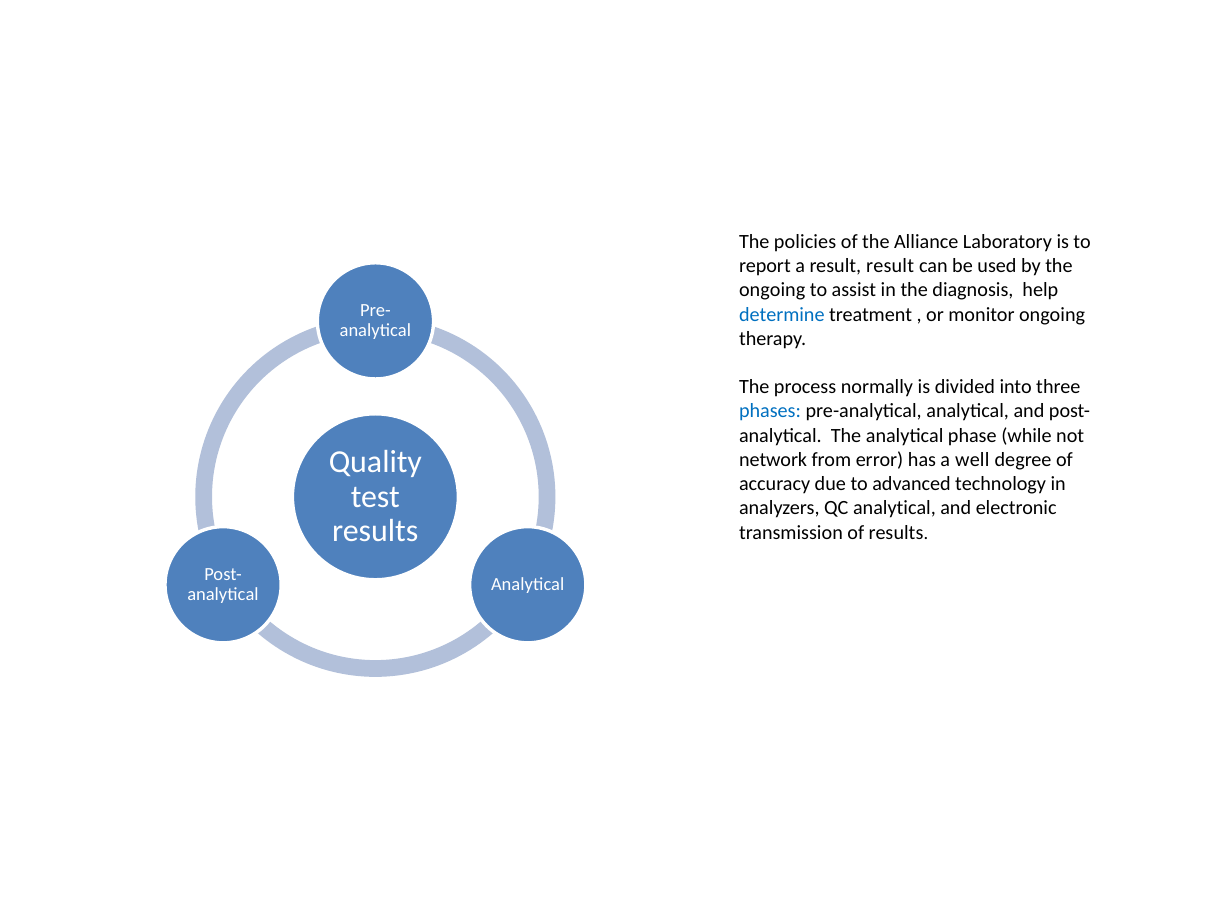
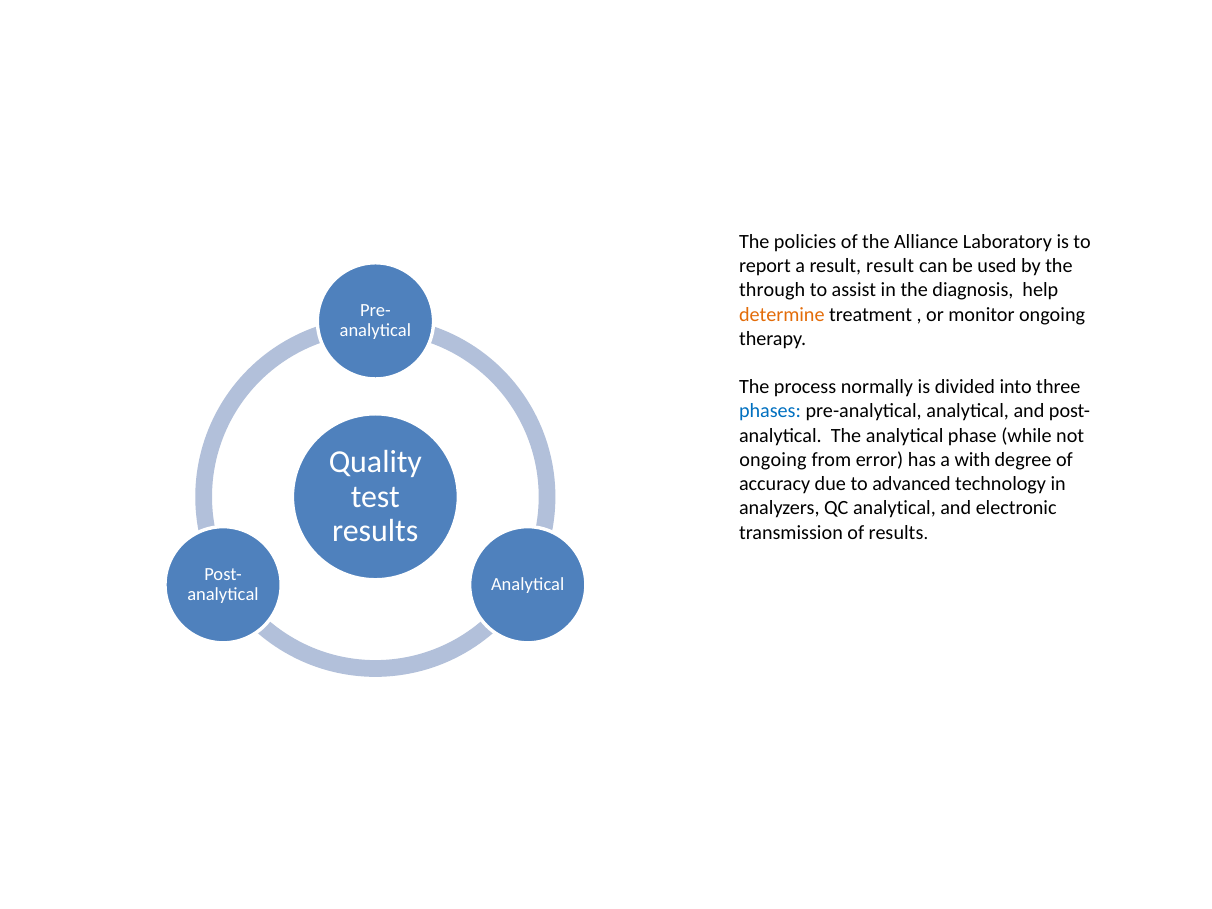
ongoing: ongoing -> through (772, 290)
determine colour: blue -> orange (782, 314)
network: network -> ongoing (773, 460)
well: well -> with (972, 460)
